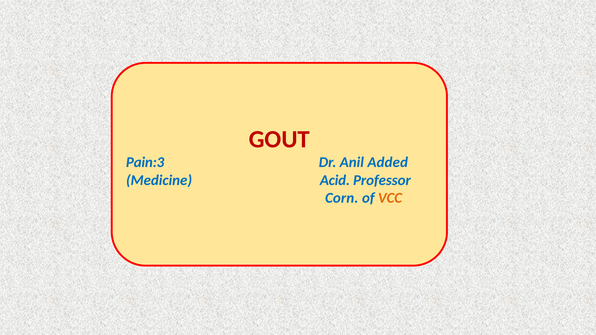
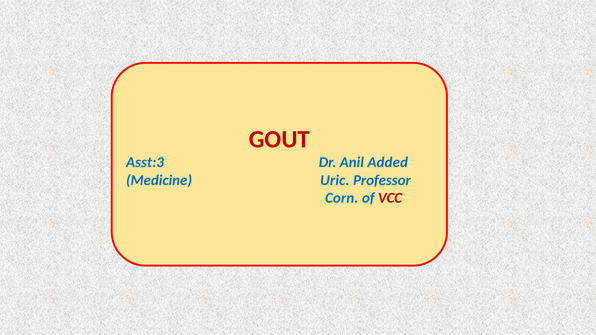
Pain:3: Pain:3 -> Asst:3 (145, 162)
Acid: Acid -> Uric (335, 180)
VCC colour: orange -> red (390, 198)
